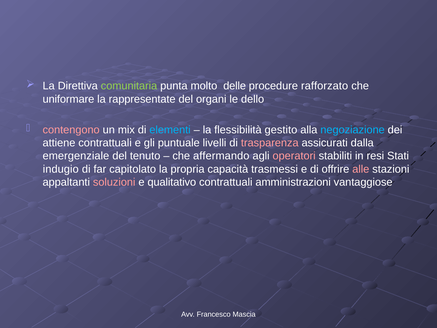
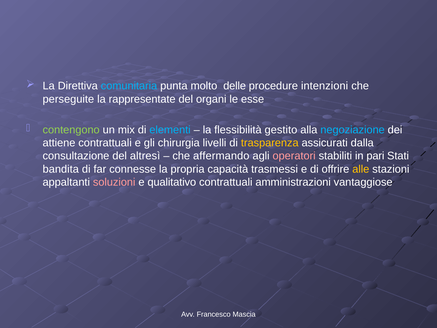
comunitaria colour: light green -> light blue (129, 86)
rafforzato: rafforzato -> intenzioni (325, 86)
uniformare: uniformare -> perseguite (68, 99)
dello: dello -> esse (253, 99)
contengono colour: pink -> light green (71, 130)
puntuale: puntuale -> chirurgia (179, 143)
trasparenza colour: pink -> yellow (270, 143)
emergenziale: emergenziale -> consultazione (76, 156)
tenuto: tenuto -> altresì (145, 156)
resi: resi -> pari (375, 156)
indugio: indugio -> bandita (61, 169)
capitolato: capitolato -> connesse (133, 169)
alle colour: pink -> yellow (361, 169)
